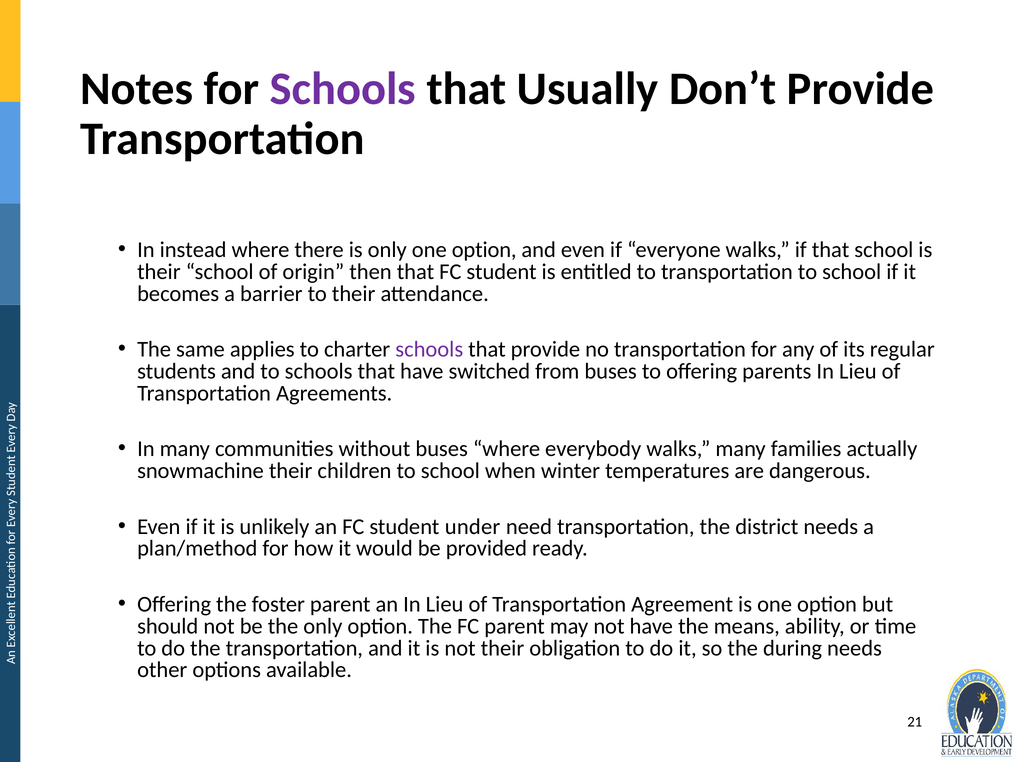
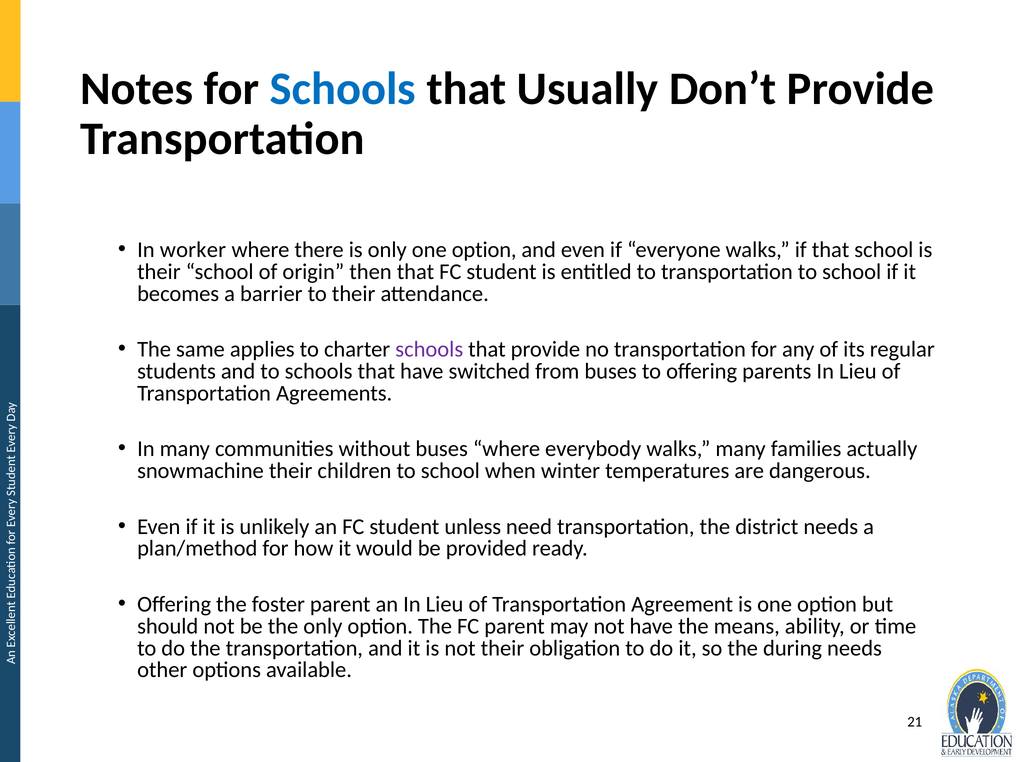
Schools colour: purple -> blue (343, 89)
instead: instead -> worker (193, 250)
under: under -> unless (473, 527)
